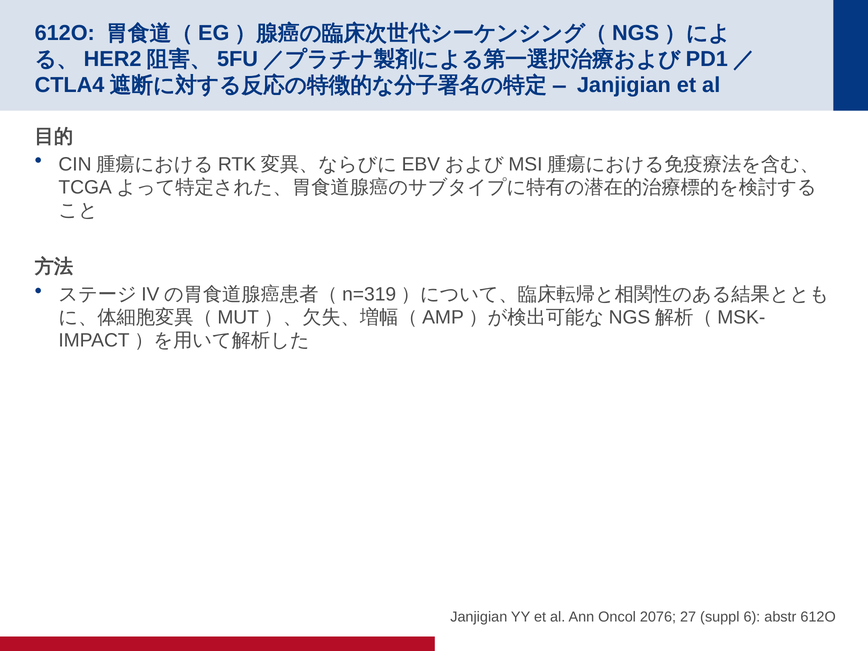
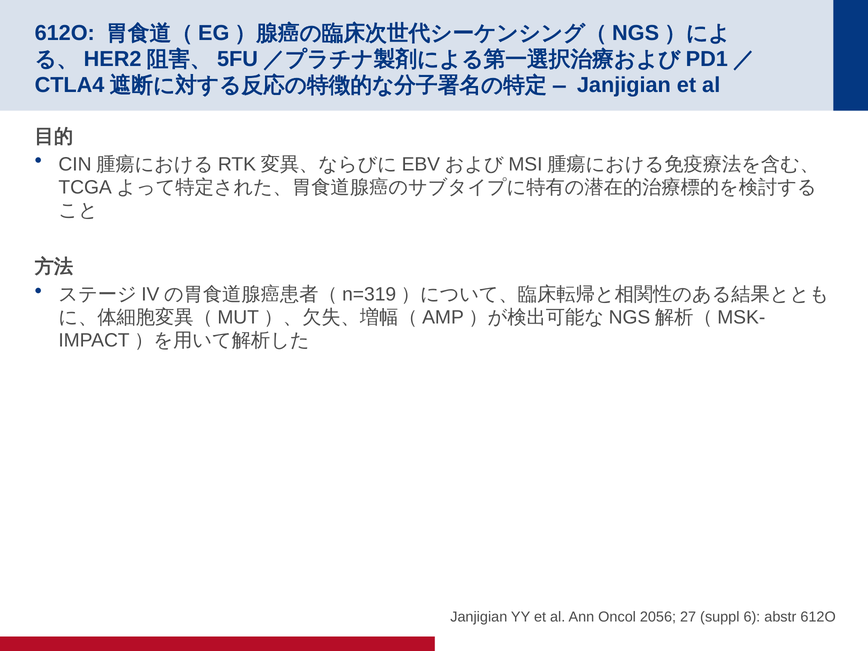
2076: 2076 -> 2056 (658, 617)
